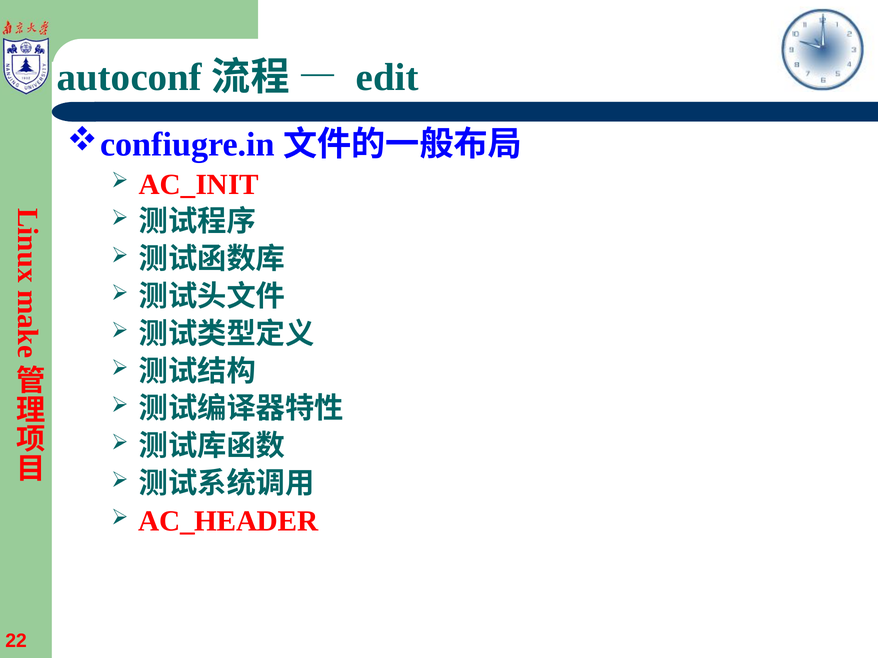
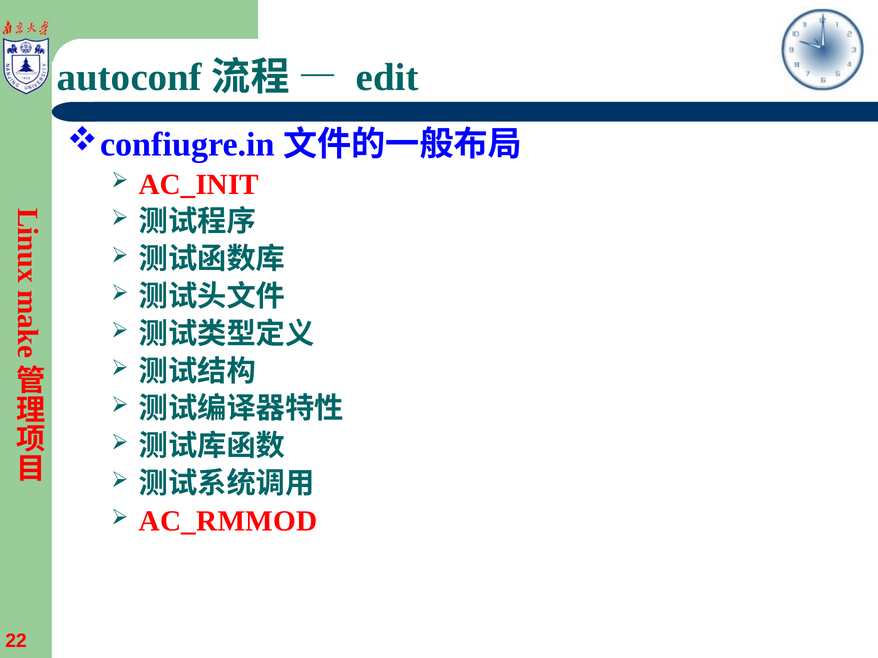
AC_HEADER: AC_HEADER -> AC_RMMOD (228, 521)
